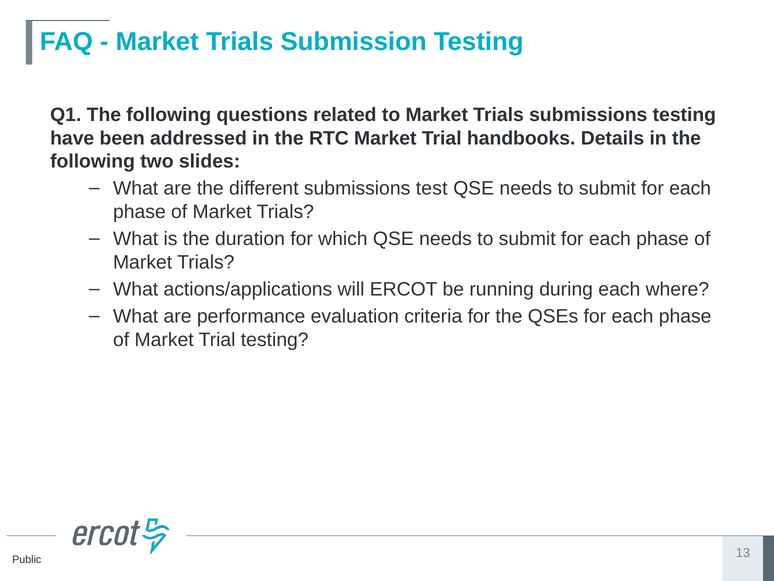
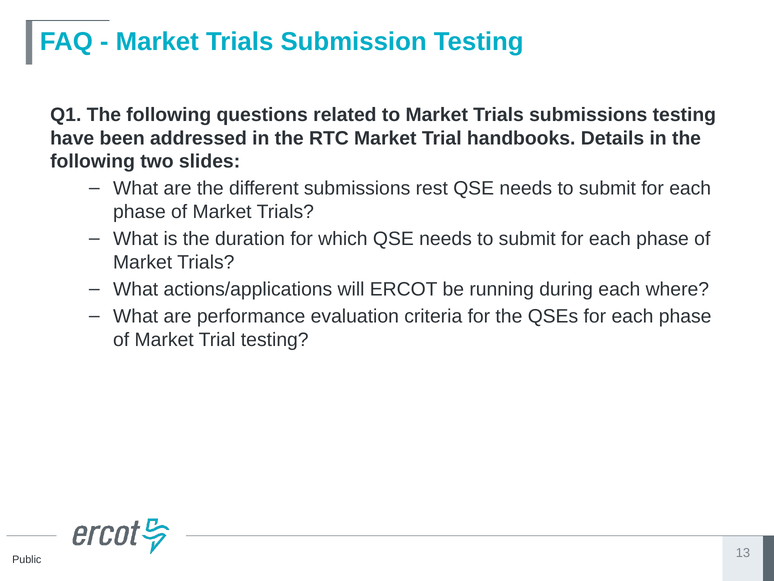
test: test -> rest (432, 188)
